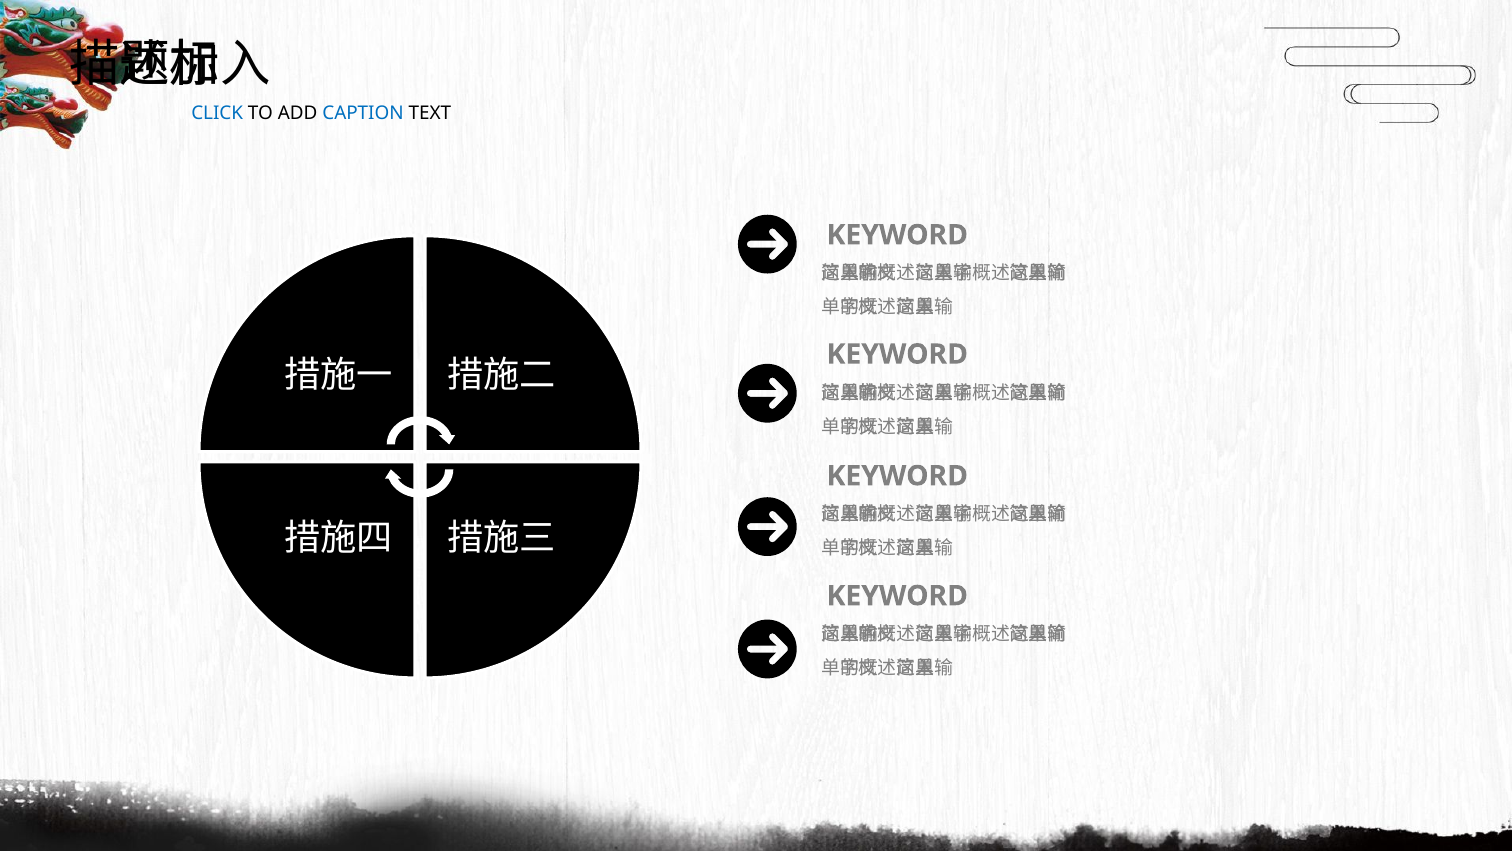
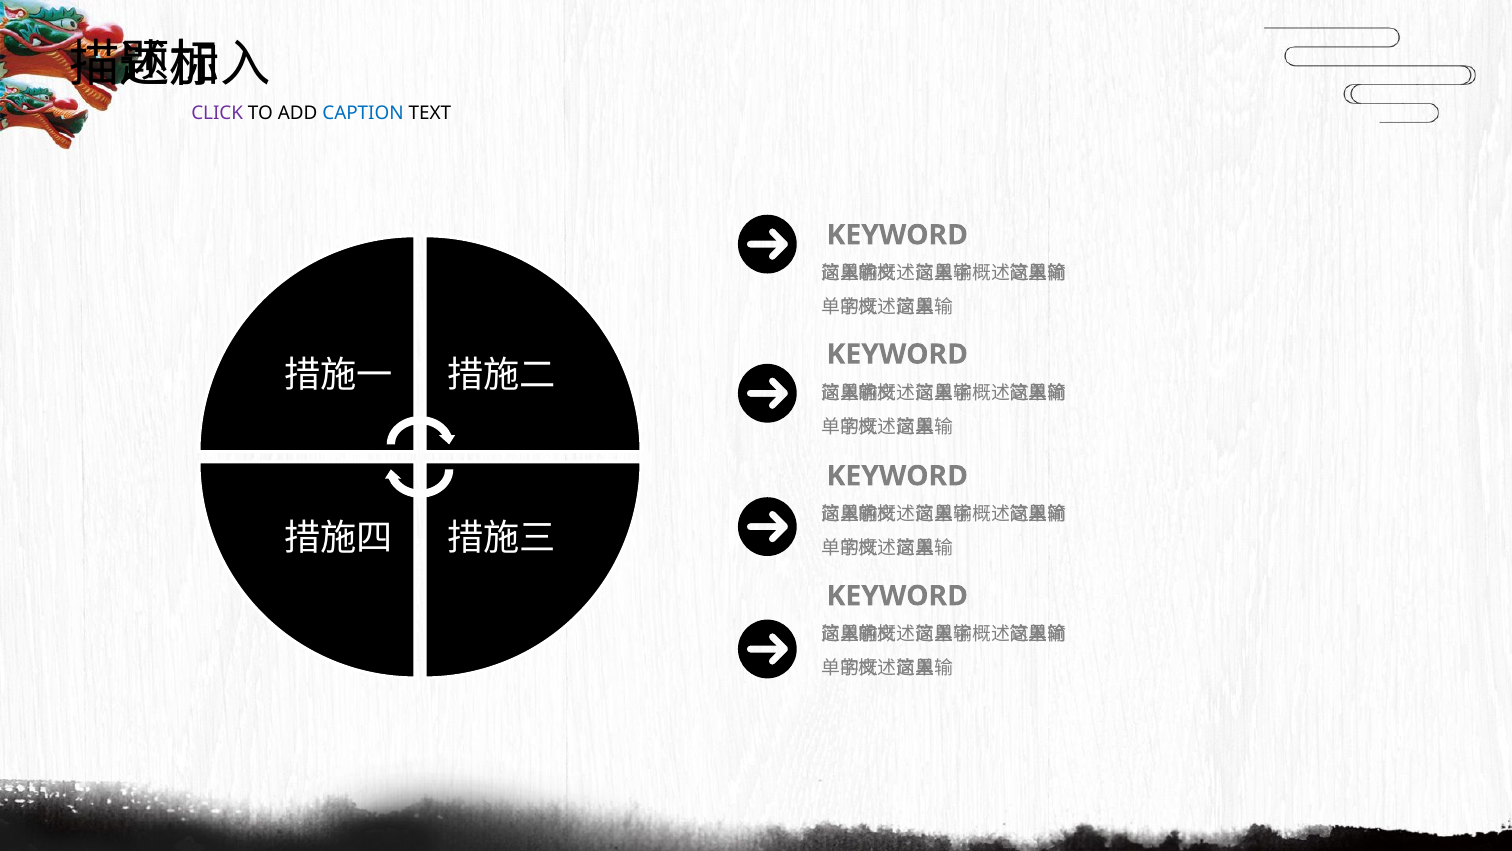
CLICK colour: blue -> purple (217, 114)
